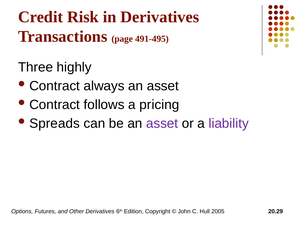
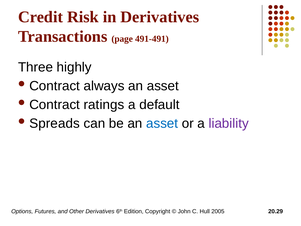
491-495: 491-495 -> 491-491 (152, 39)
follows: follows -> ratings (104, 105)
pricing: pricing -> default (159, 105)
asset colour: purple -> blue (162, 123)
